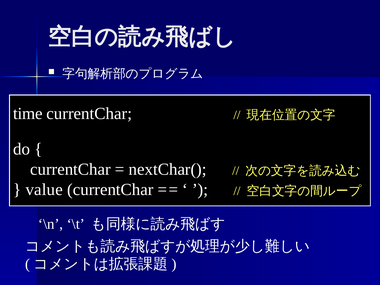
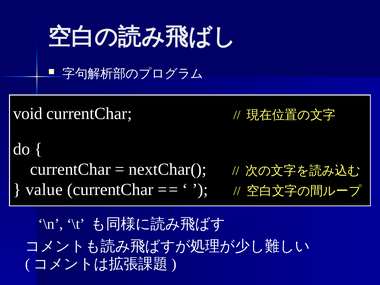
time: time -> void (28, 114)
